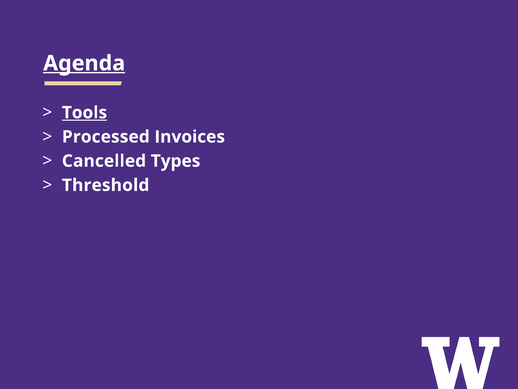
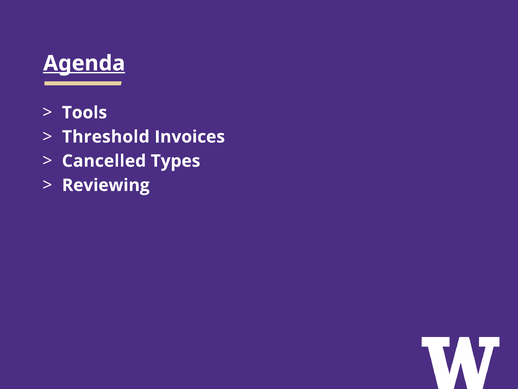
Tools underline: present -> none (84, 113)
Processed: Processed -> Threshold (106, 137)
Threshold: Threshold -> Reviewing (106, 185)
